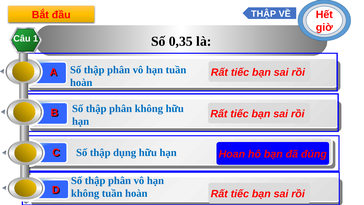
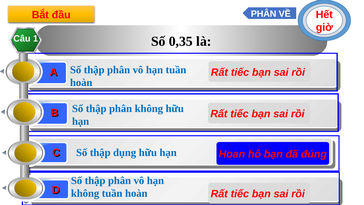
THẬP: THẬP -> PHÂN (264, 14)
